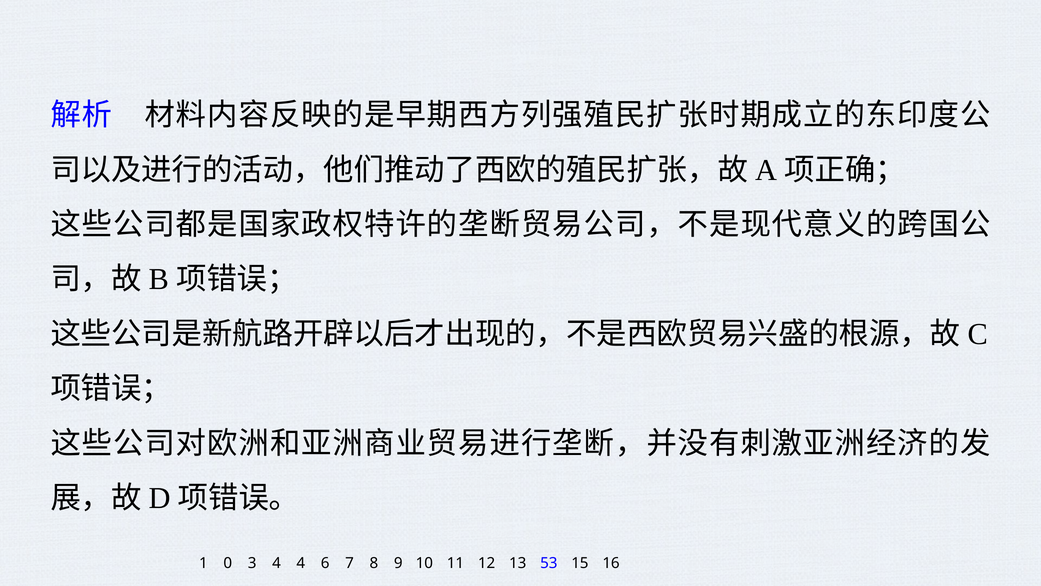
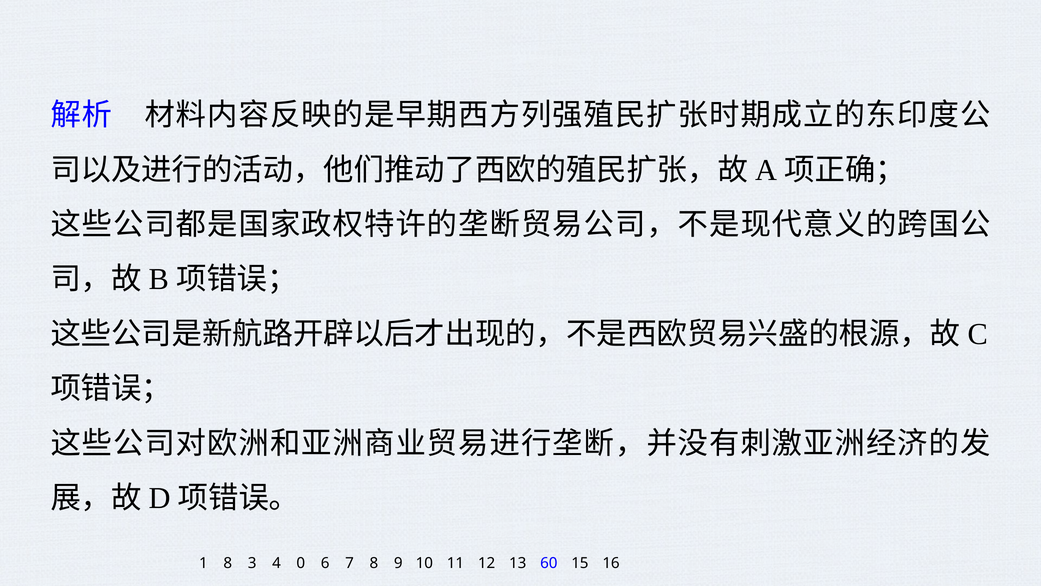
1 0: 0 -> 8 (228, 563)
4 4: 4 -> 0 (301, 563)
53: 53 -> 60 (549, 563)
